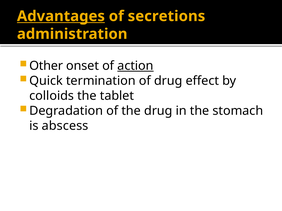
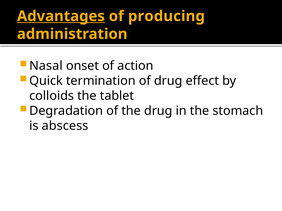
secretions: secretions -> producing (166, 16)
Other: Other -> Nasal (46, 66)
action underline: present -> none (135, 66)
